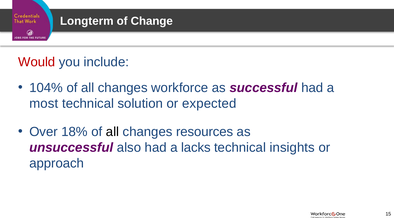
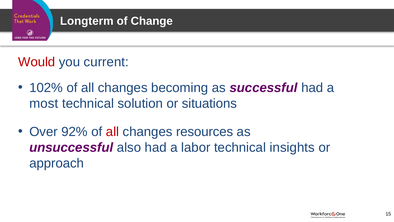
include: include -> current (106, 62)
104%: 104% -> 102% (46, 88)
workforce: workforce -> becoming (180, 88)
expected: expected -> situations (209, 103)
18%: 18% -> 92% (75, 132)
all colour: black -> red (113, 132)
lacks: lacks -> labor (196, 147)
